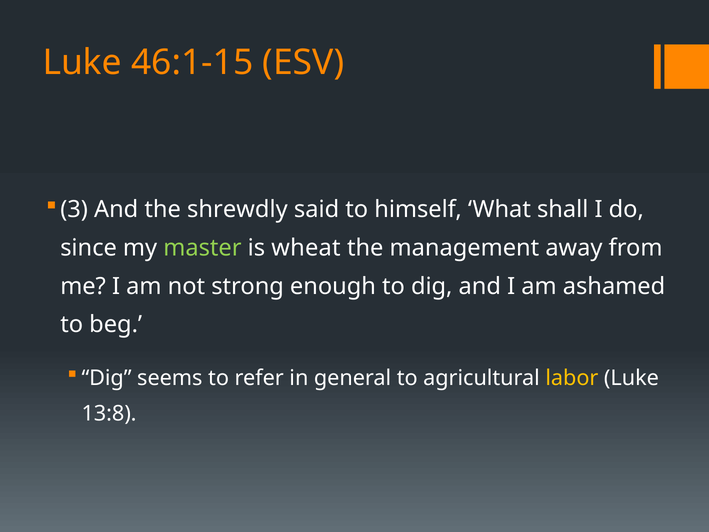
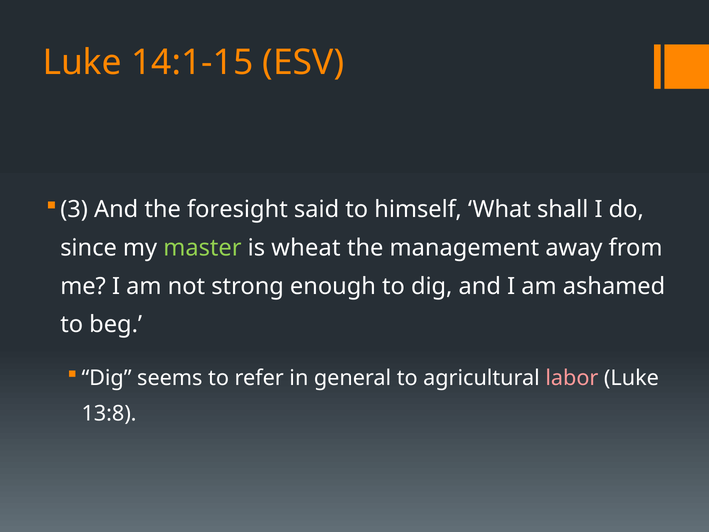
46:1-15: 46:1-15 -> 14:1-15 (192, 63)
shrewdly: shrewdly -> foresight (237, 210)
labor colour: yellow -> pink (572, 378)
